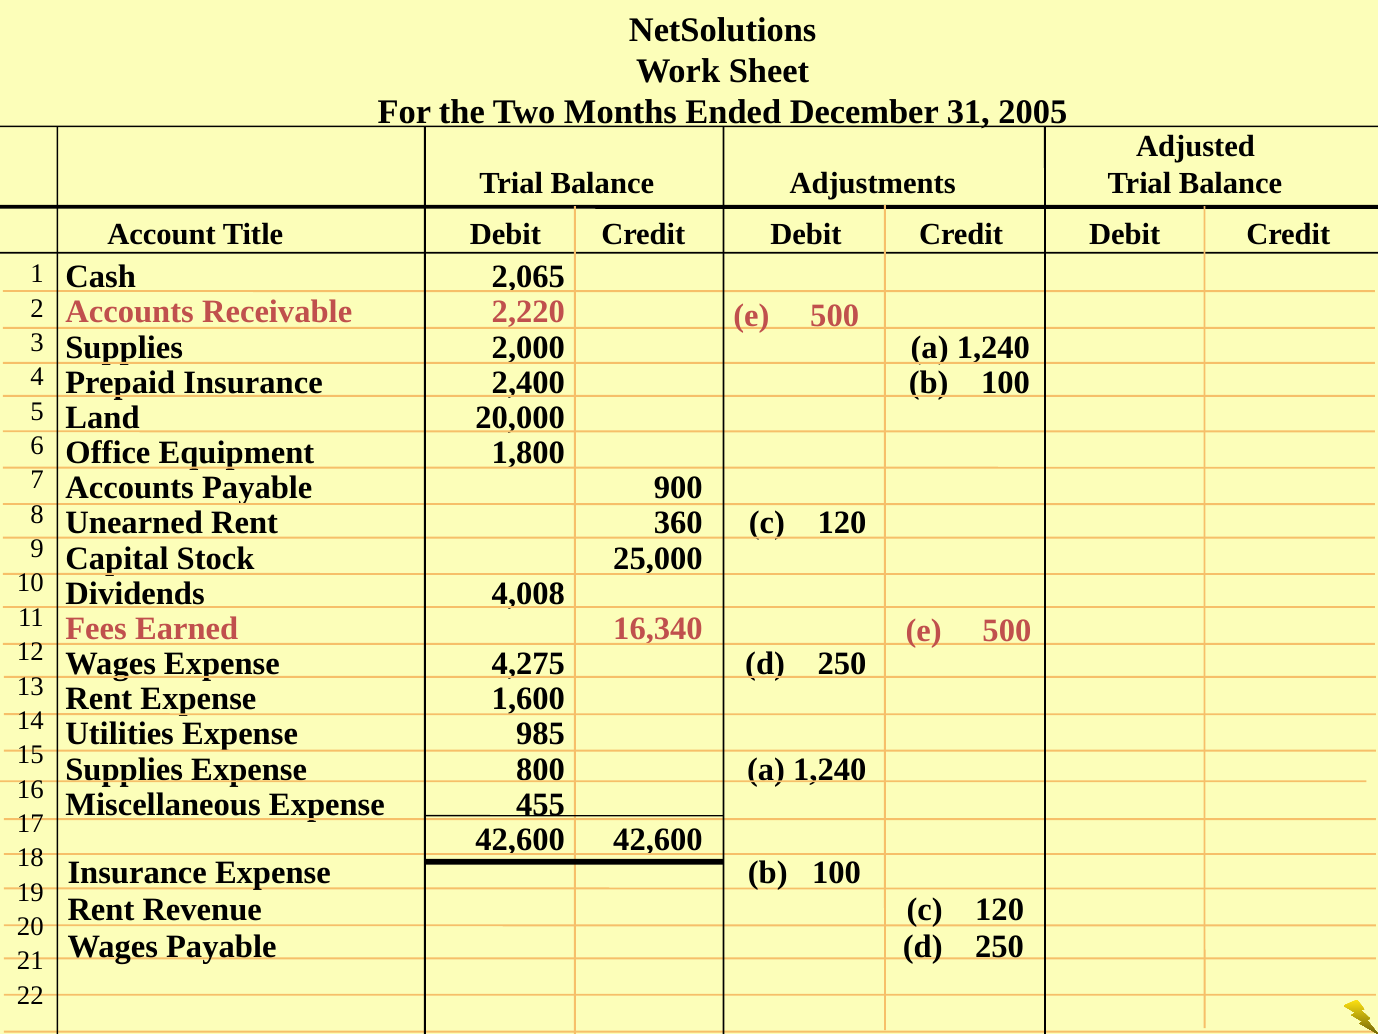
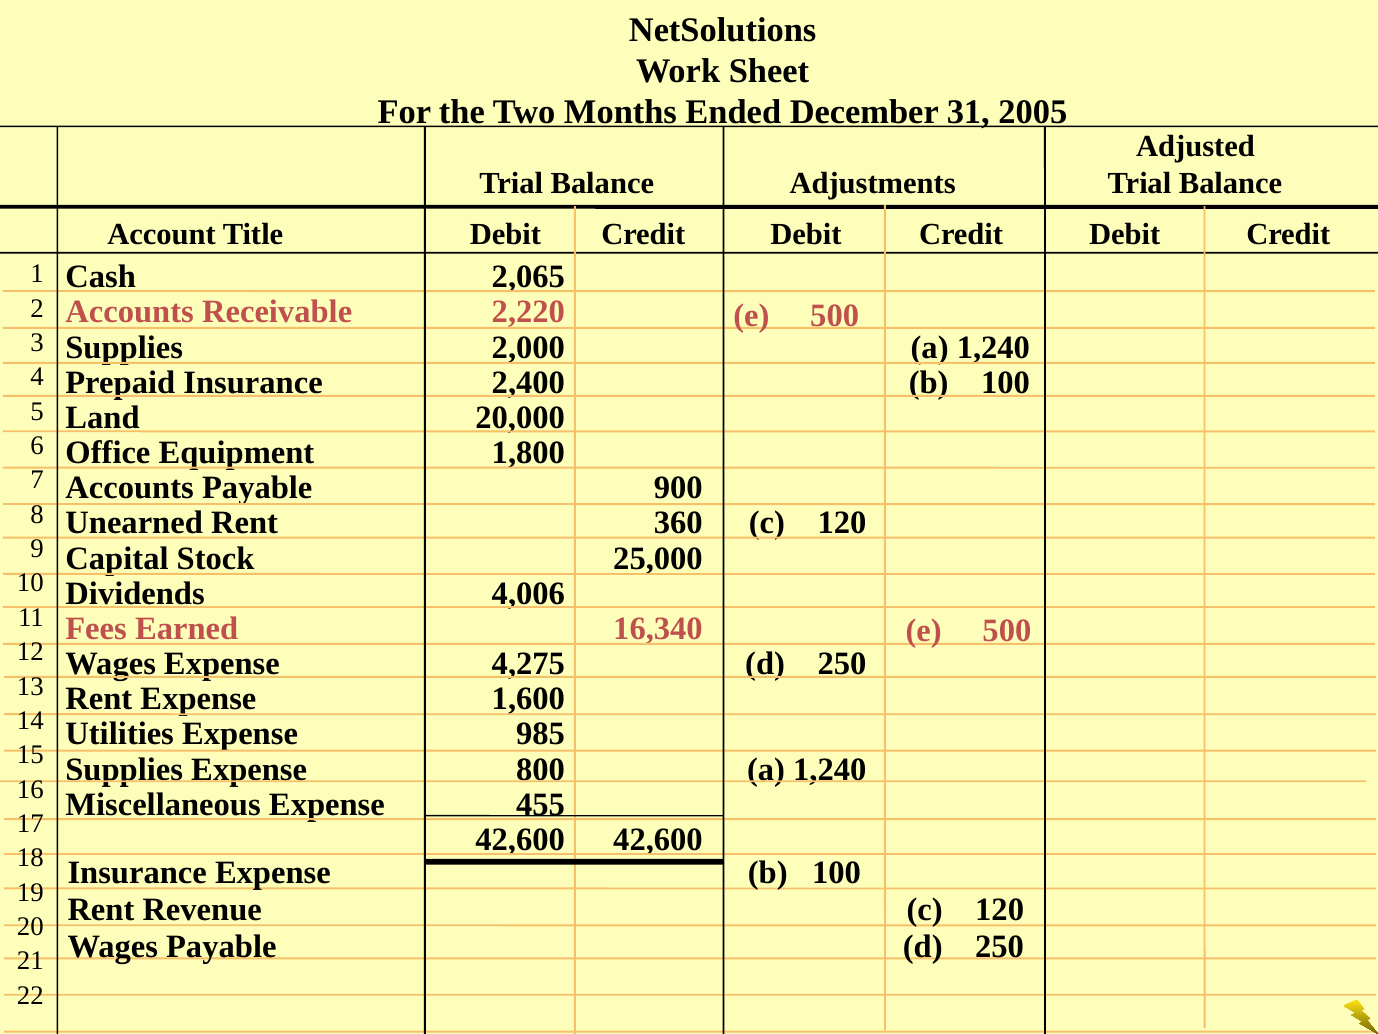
4,008: 4,008 -> 4,006 (528, 593)
